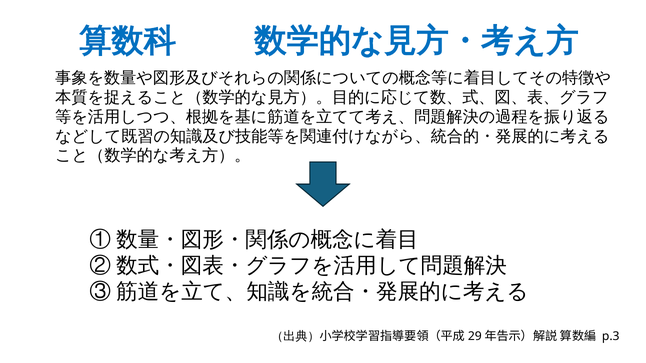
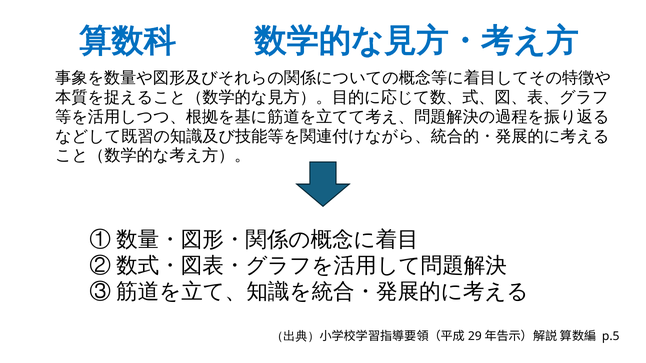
p.3: p.3 -> p.5 (611, 337)
